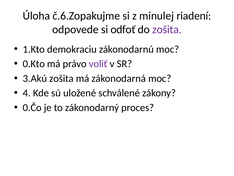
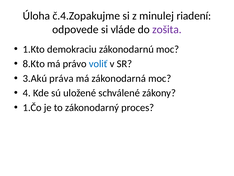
č.6.Zopakujme: č.6.Zopakujme -> č.4.Zopakujme (86, 16)
odfoť: odfoť -> vláde (123, 29)
0.Kto: 0.Kto -> 8.Kto (34, 64)
voliť colour: purple -> blue (98, 64)
3.Akú zošita: zošita -> práva (61, 78)
0.Čo: 0.Čo -> 1.Čo (32, 107)
